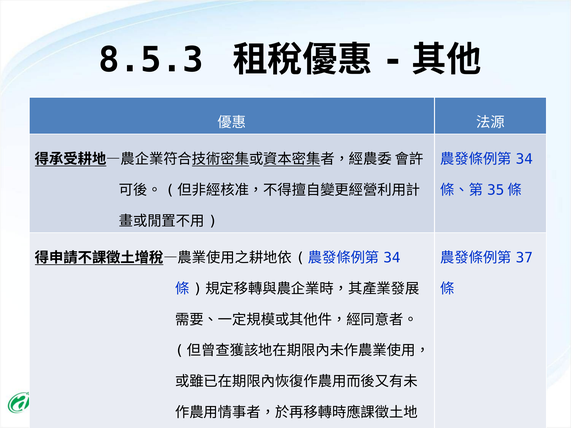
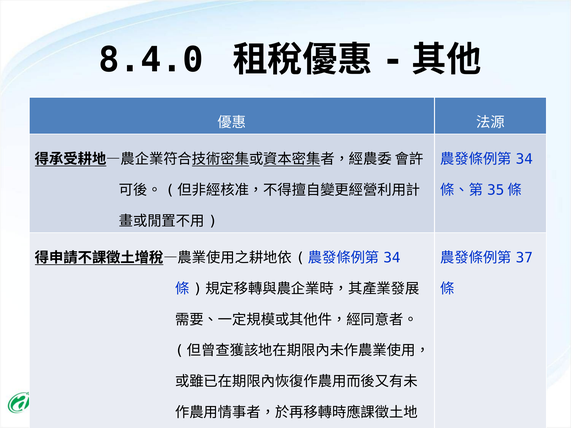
8.5.3: 8.5.3 -> 8.4.0 (151, 60)
